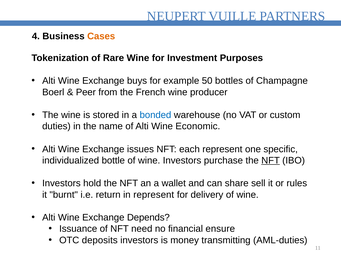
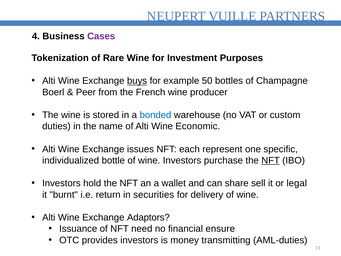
Cases colour: orange -> purple (101, 36)
buys underline: none -> present (137, 81)
rules: rules -> legal (297, 183)
in represent: represent -> securities (154, 194)
Depends: Depends -> Adaptors (148, 217)
deposits: deposits -> provides (100, 240)
